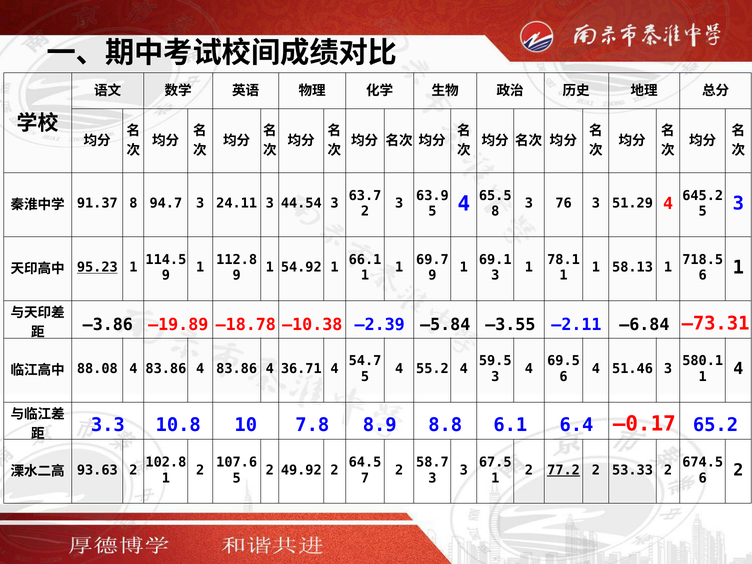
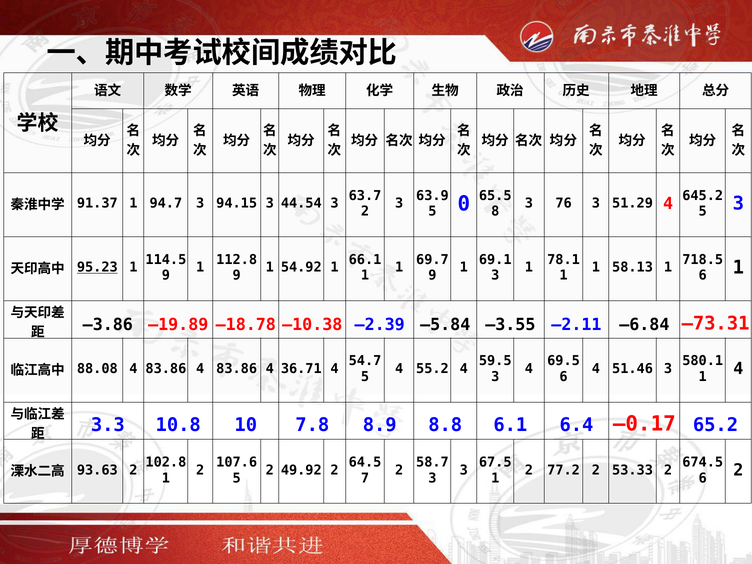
91.37 8: 8 -> 1 (133, 203)
24.11: 24.11 -> 94.15 (237, 203)
4: 4 -> 0 (464, 204)
77.2 underline: present -> none (564, 470)
